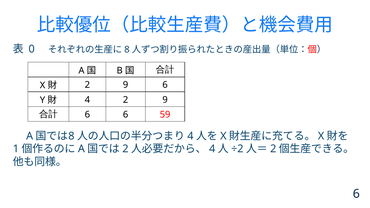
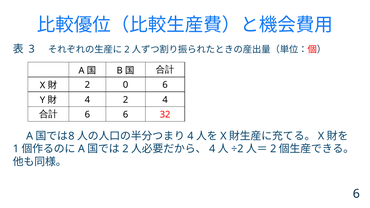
0: 0 -> 3 (32, 49)
8: 8 -> 2 (127, 50)
9: 9 -> 0 (126, 85)
4 2 9: 9 -> 4 (165, 100)
59: 59 -> 32 (165, 115)
